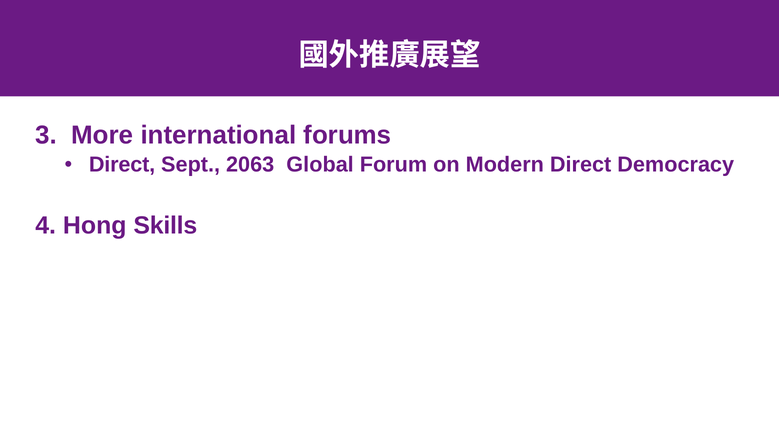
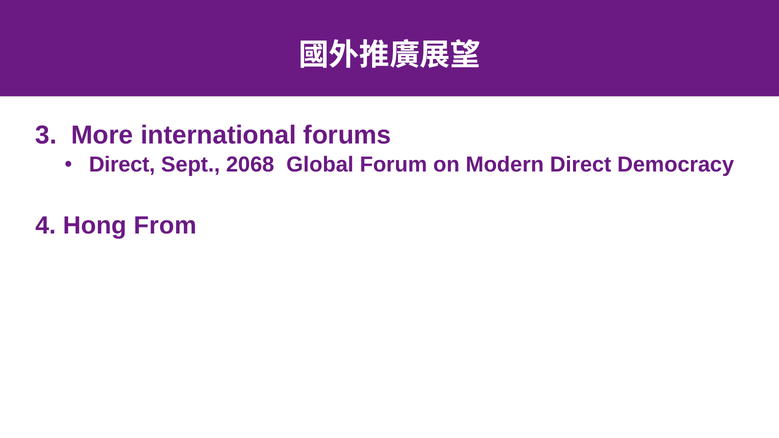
2063: 2063 -> 2068 (250, 165)
Skills: Skills -> From (165, 226)
